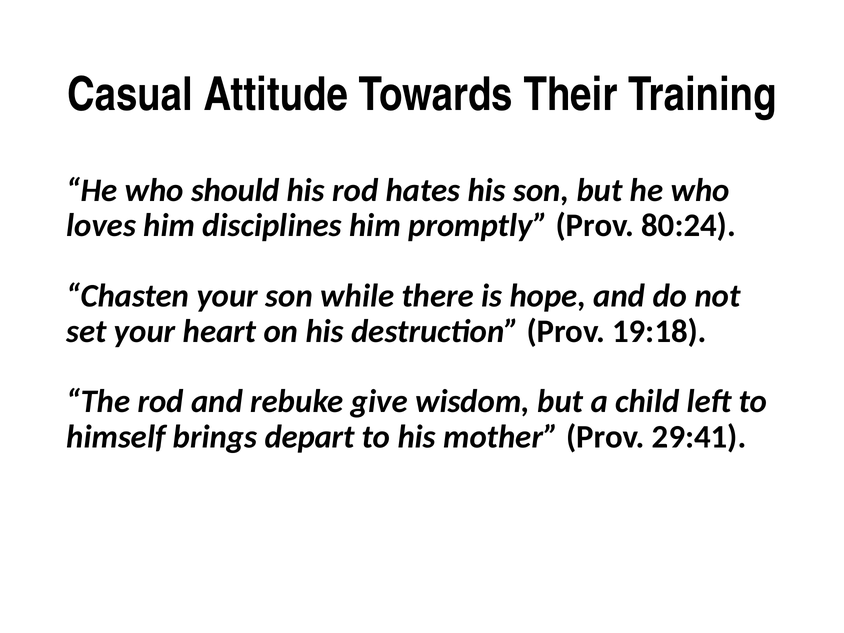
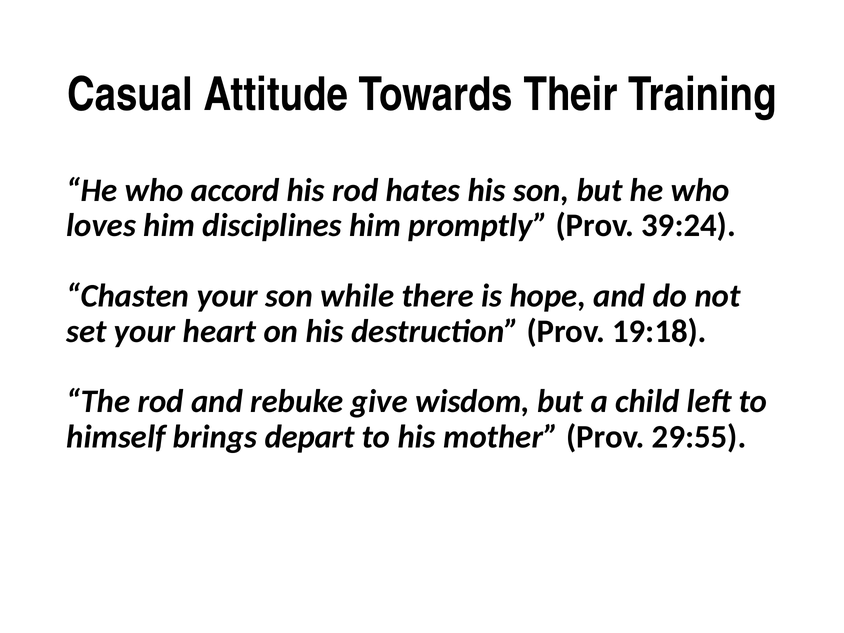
should: should -> accord (235, 190)
80:24: 80:24 -> 39:24 (689, 226)
29:41: 29:41 -> 29:55 (699, 437)
